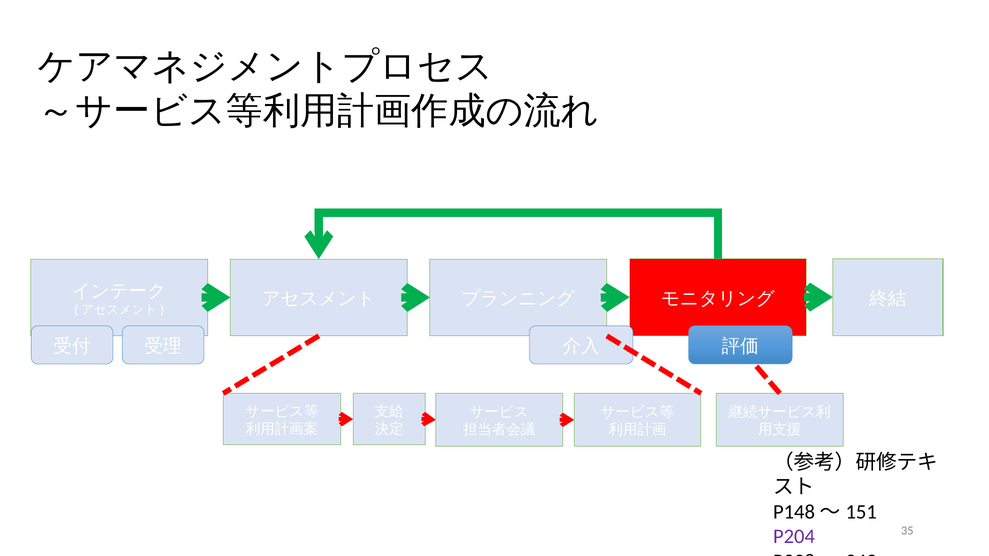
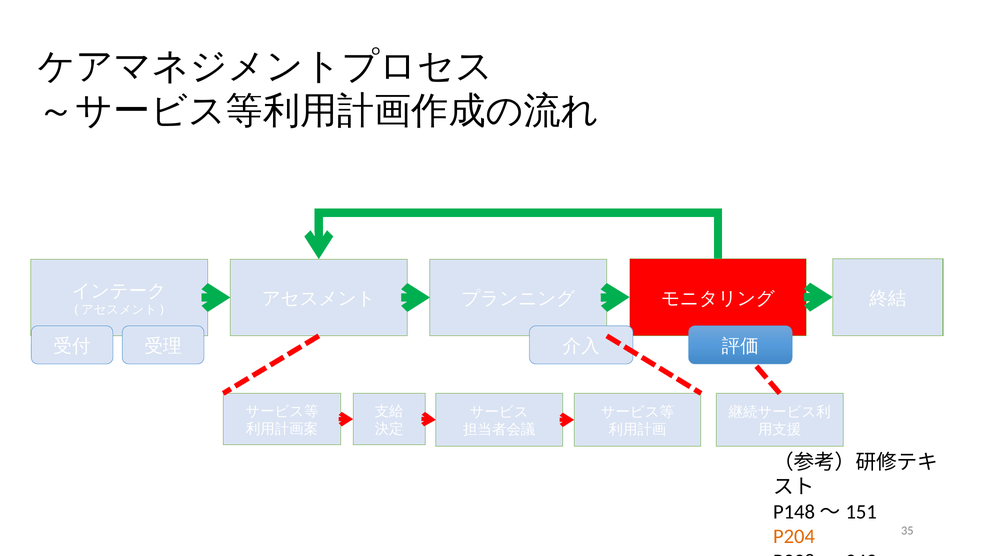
P204 colour: purple -> orange (794, 537)
